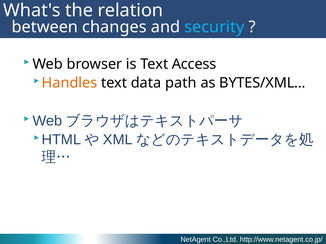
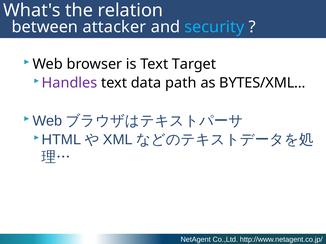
changes: changes -> attacker (114, 27)
Access: Access -> Target (194, 64)
Handles colour: orange -> purple (69, 83)
